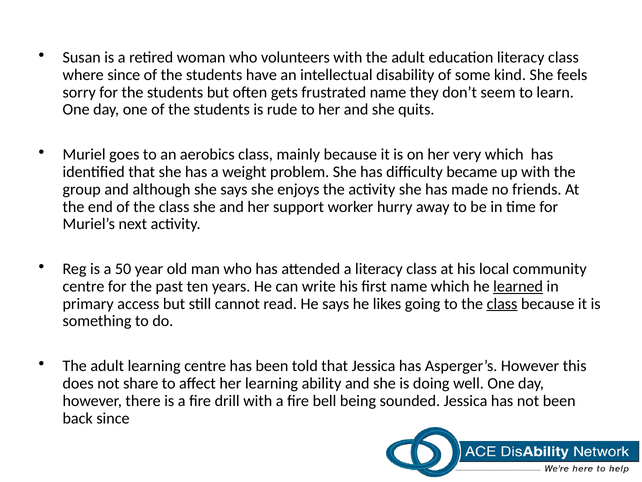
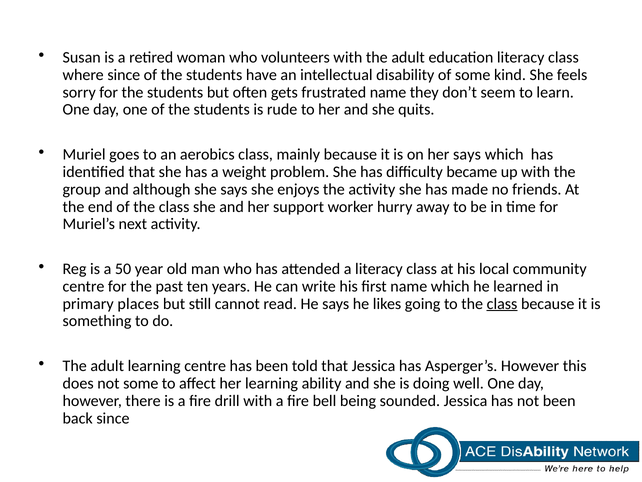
her very: very -> says (467, 154)
learned underline: present -> none (518, 286)
access: access -> places (138, 303)
not share: share -> some (141, 383)
